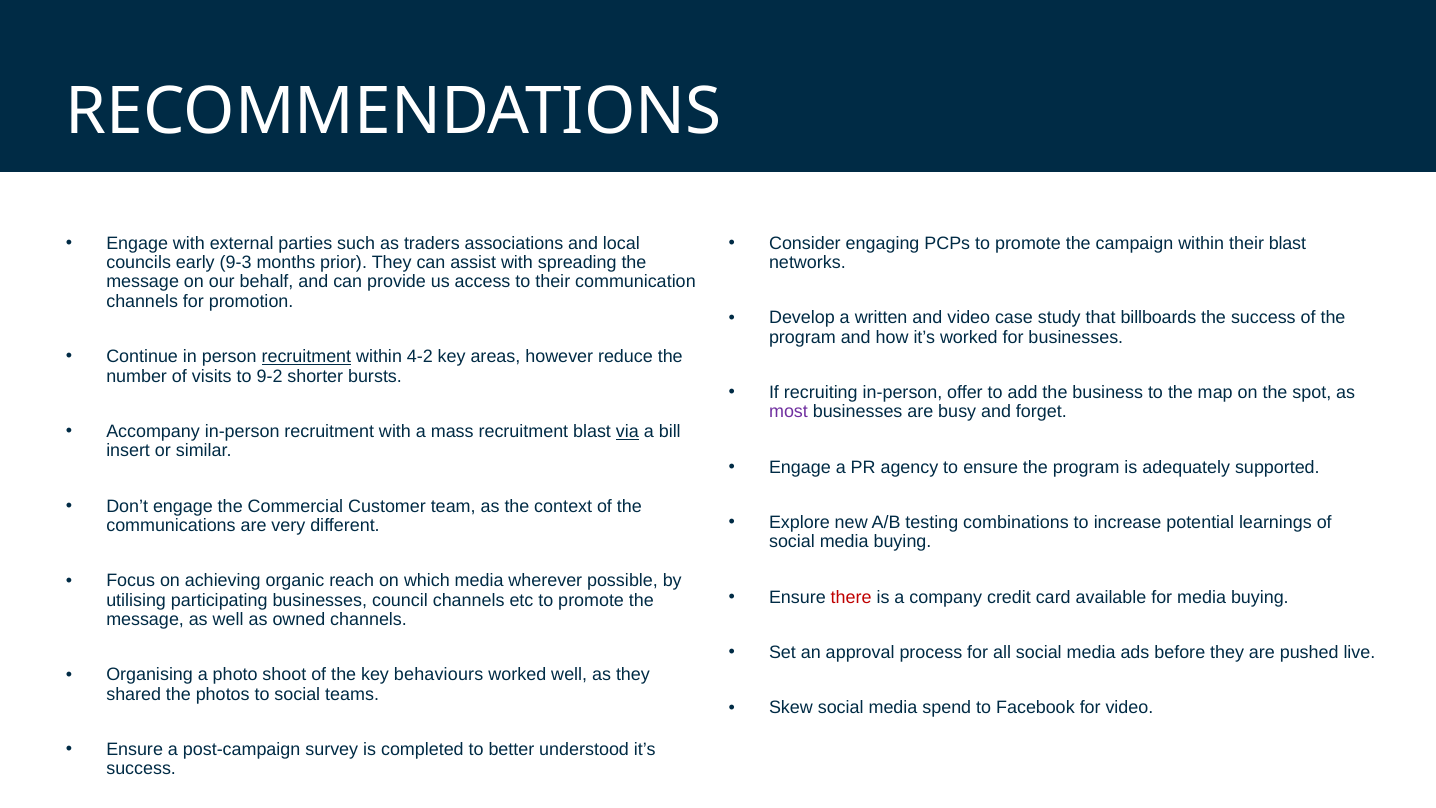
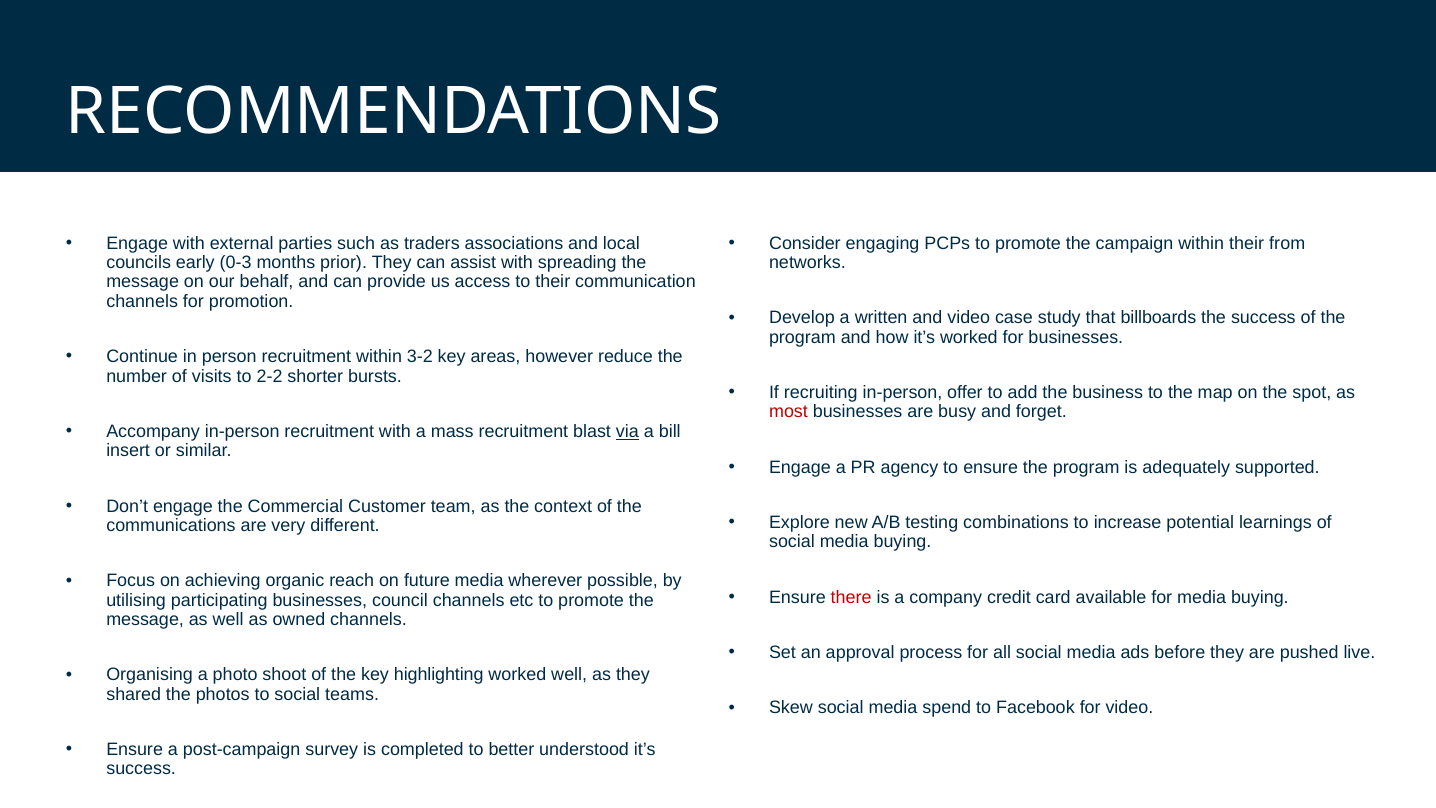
their blast: blast -> from (1287, 243)
9-3: 9-3 -> 0-3 (236, 263)
recruitment underline: present -> none (306, 357)
4-2: 4-2 -> 3-2 (420, 357)
9-2: 9-2 -> 2-2 (270, 376)
most colour: purple -> red (788, 412)
which: which -> future (427, 581)
behaviours: behaviours -> highlighting (439, 675)
